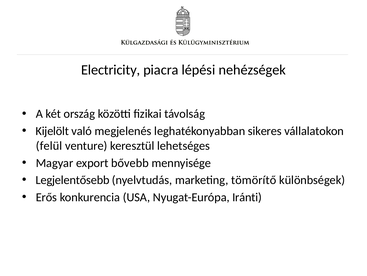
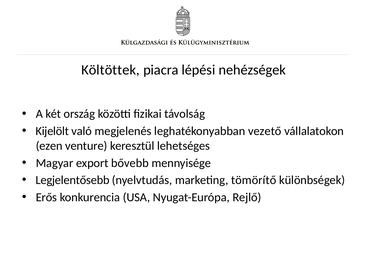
Electricity: Electricity -> Költöttek (110, 70)
sikeres: sikeres -> vezető (265, 131)
felül: felül -> ezen (49, 145)
Iránti: Iránti -> Rejlő (247, 197)
